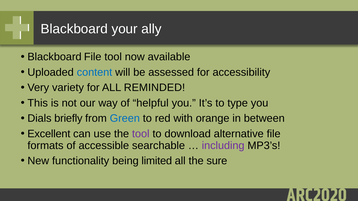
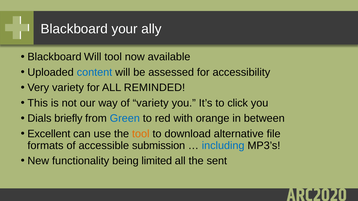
Blackboard File: File -> Will (93, 57)
of helpful: helpful -> variety (151, 103)
type: type -> click (238, 103)
tool colour: purple -> orange (141, 134)
searchable: searchable -> submission (159, 146)
including colour: purple -> blue (223, 146)
sure: sure -> sent (217, 161)
